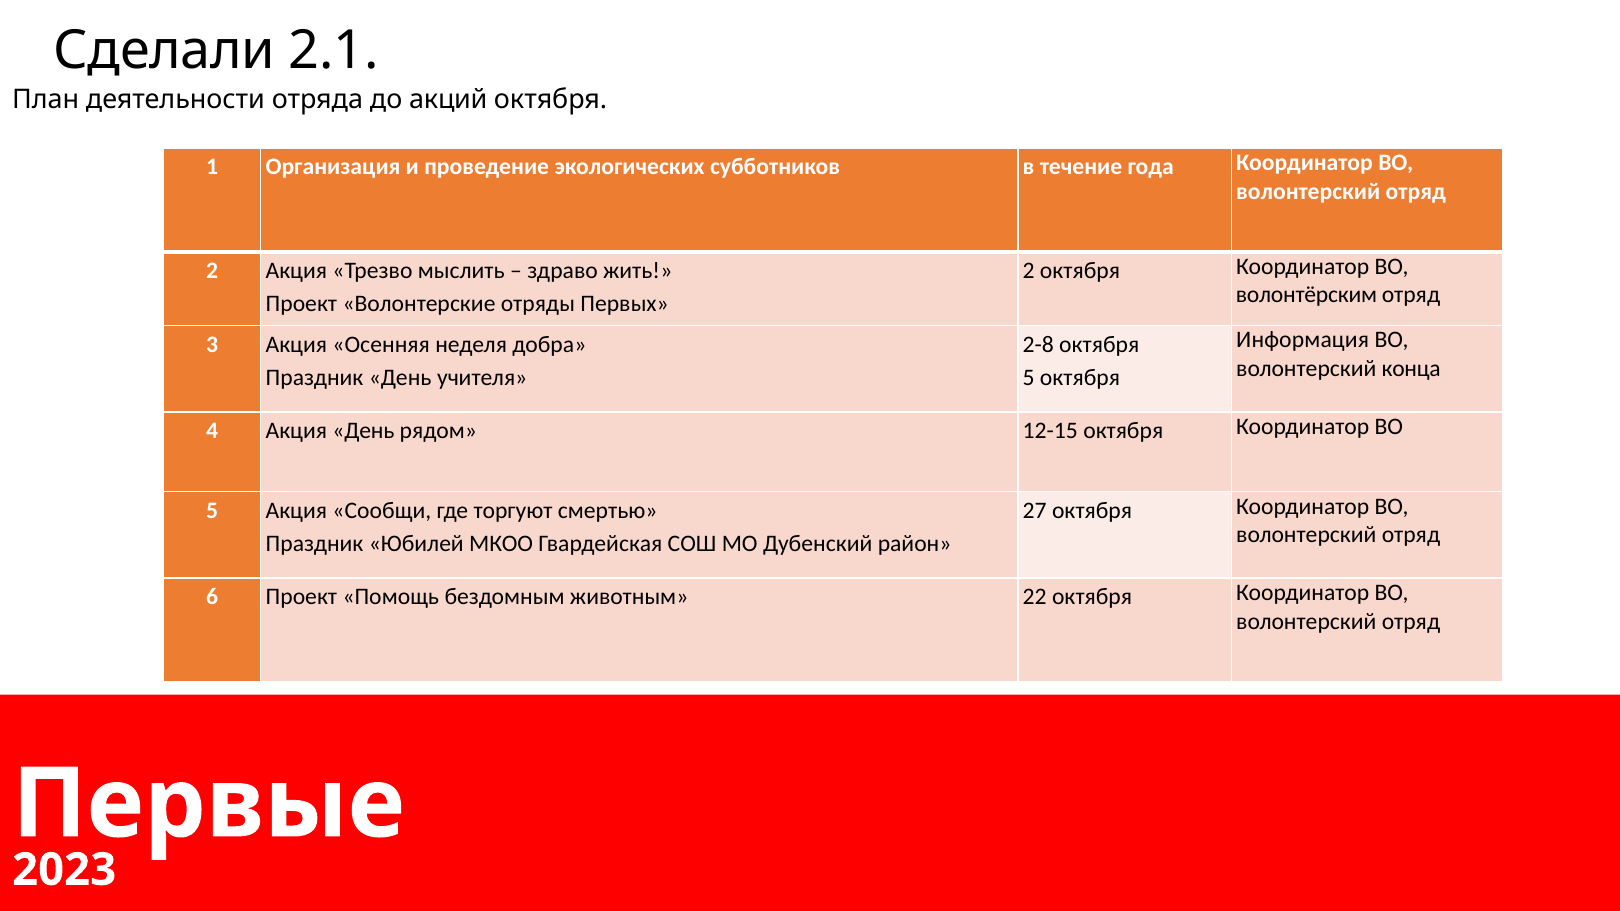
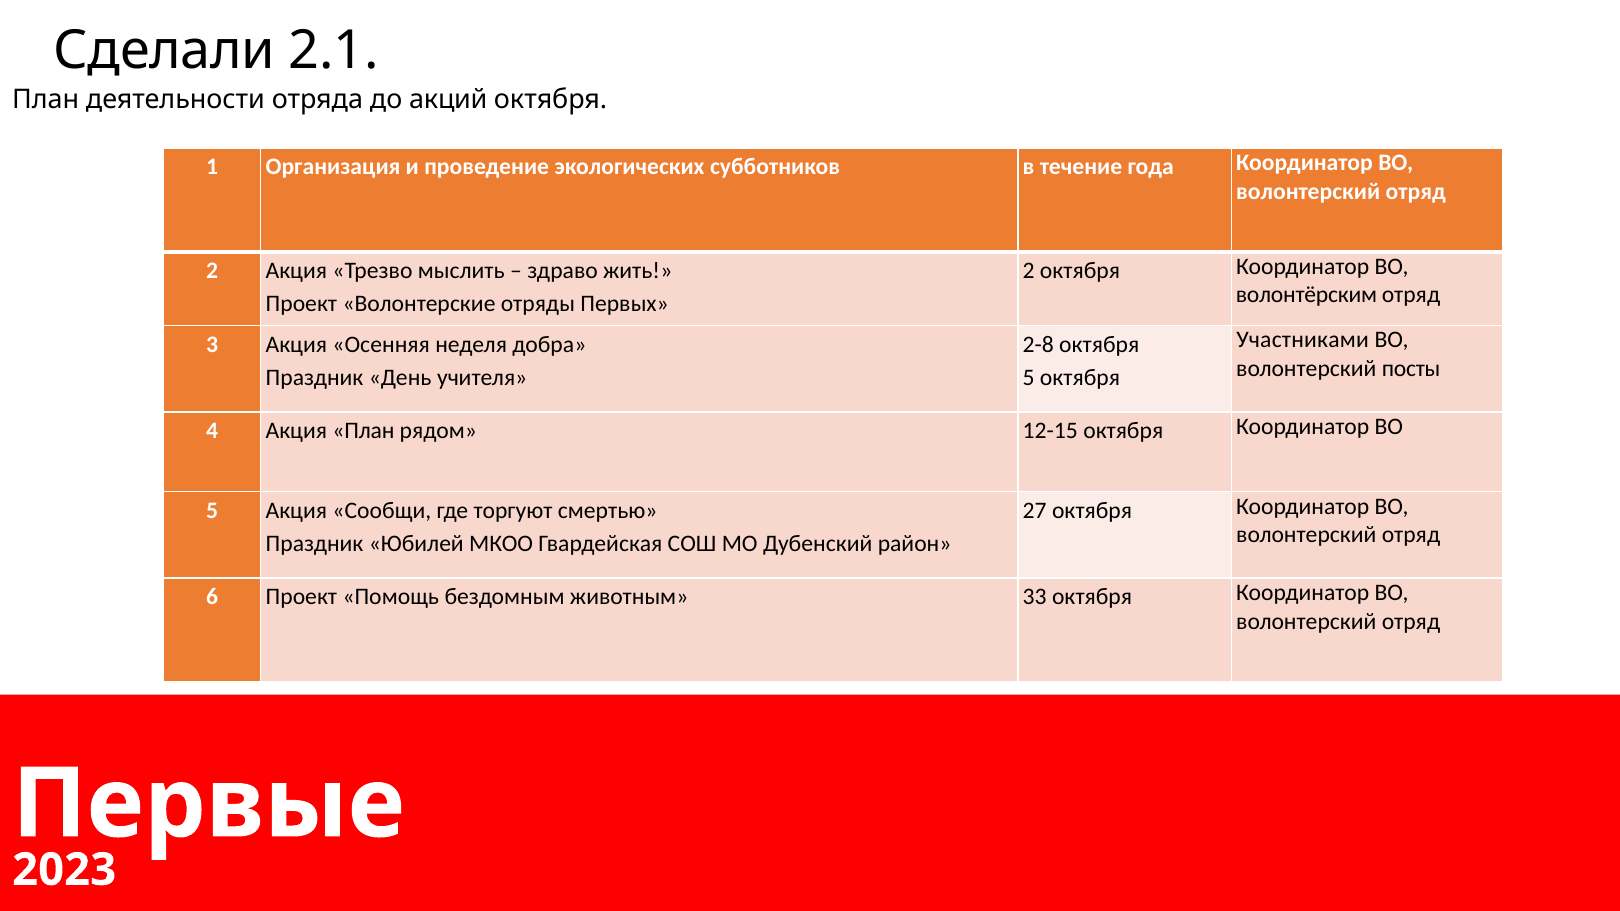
Информация: Информация -> Участниками (1303, 340)
конца: конца -> посты (1411, 369)
Акция День: День -> План (363, 431)
22: 22 -> 33 (1035, 597)
